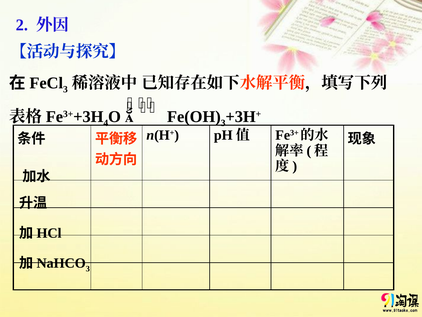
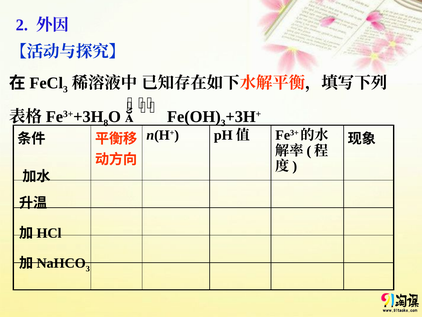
4: 4 -> 8 (106, 123)
